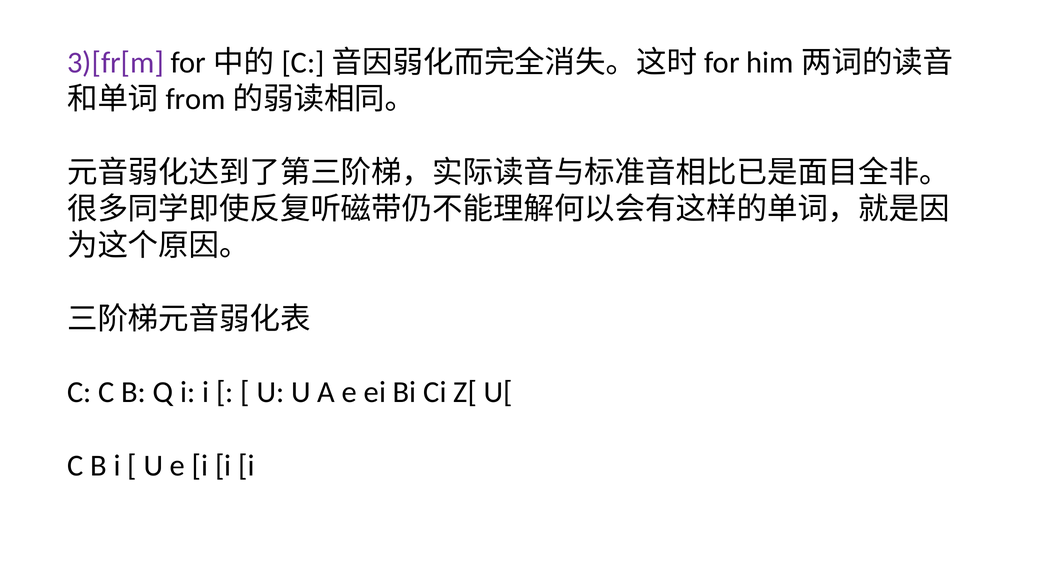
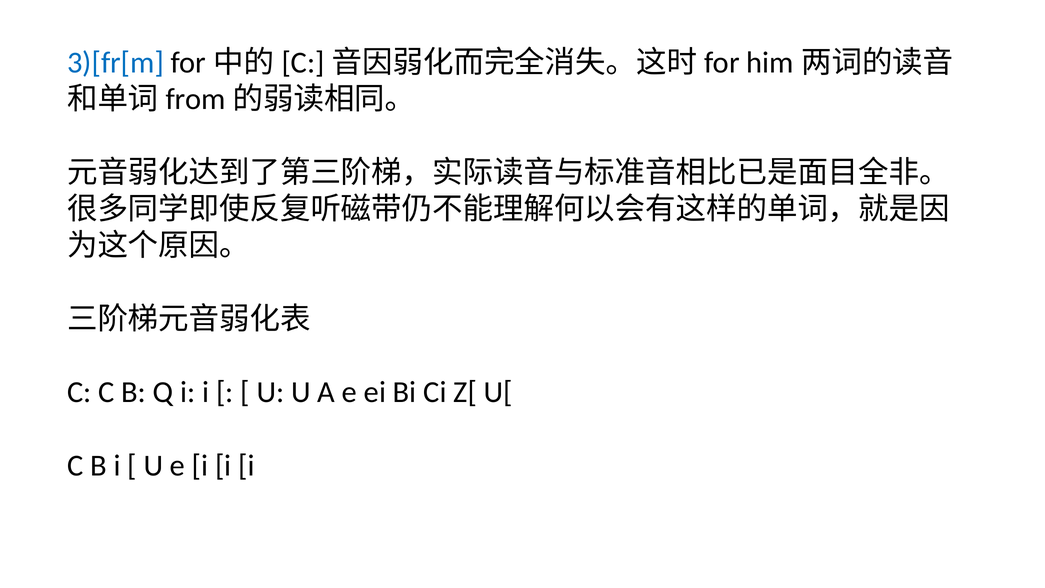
3)[fr[m colour: purple -> blue (115, 63)
